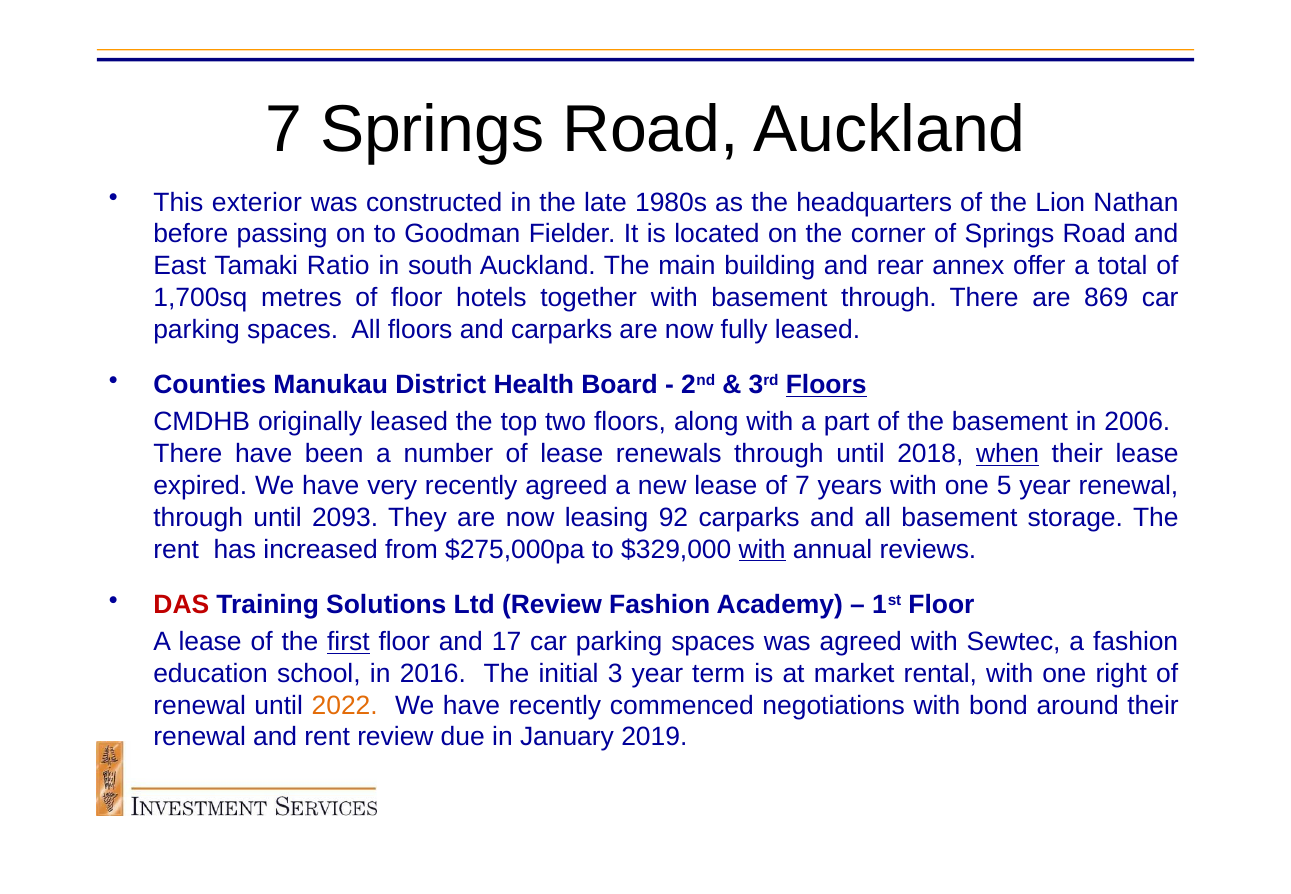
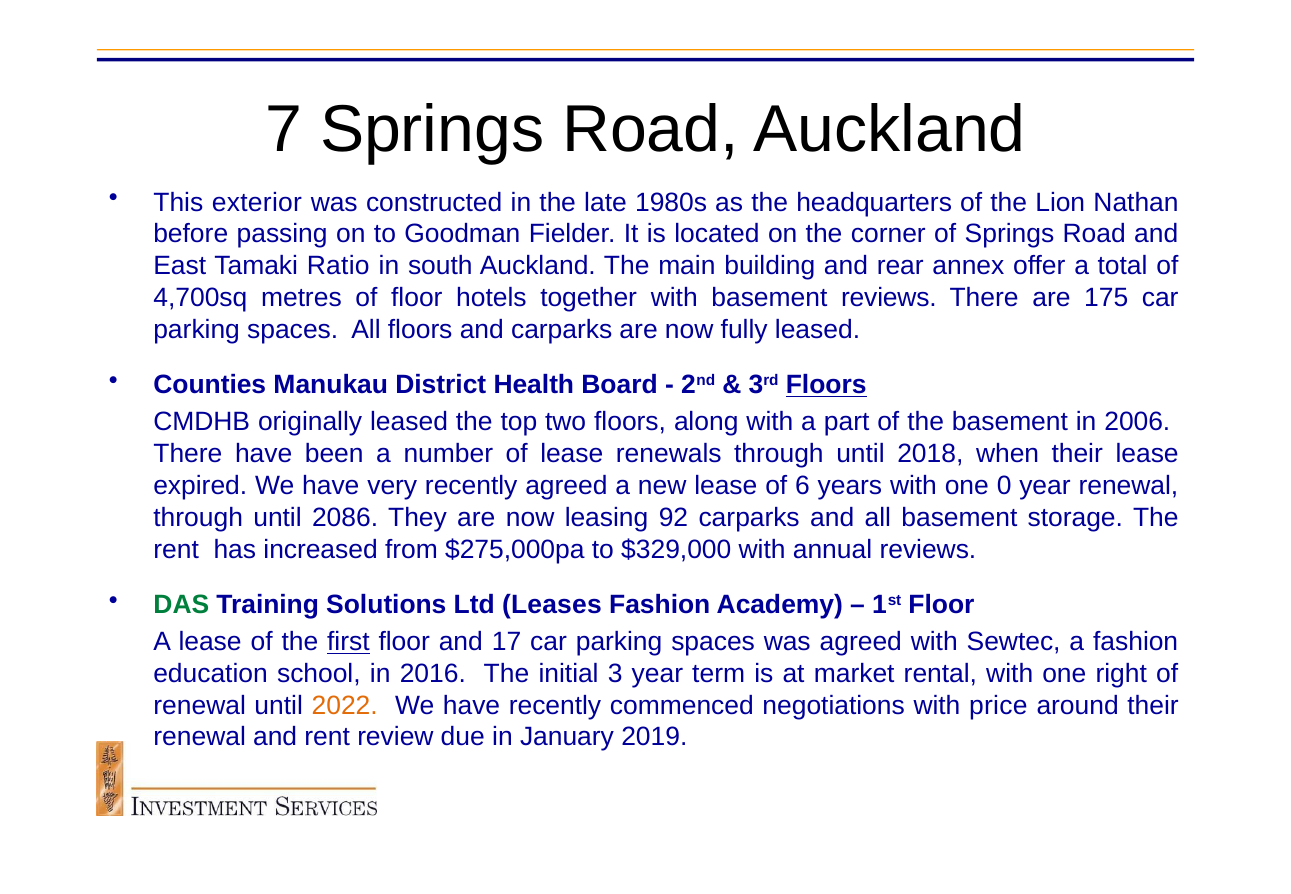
1,700sq: 1,700sq -> 4,700sq (200, 298)
basement through: through -> reviews (889, 298)
869: 869 -> 175 (1106, 298)
when underline: present -> none (1008, 454)
of 7: 7 -> 6 (803, 486)
5: 5 -> 0 (1004, 486)
2093: 2093 -> 2086 (345, 517)
with underline: present -> none (762, 549)
DAS colour: red -> green (181, 605)
Ltd Review: Review -> Leases (552, 605)
bond: bond -> price (998, 705)
